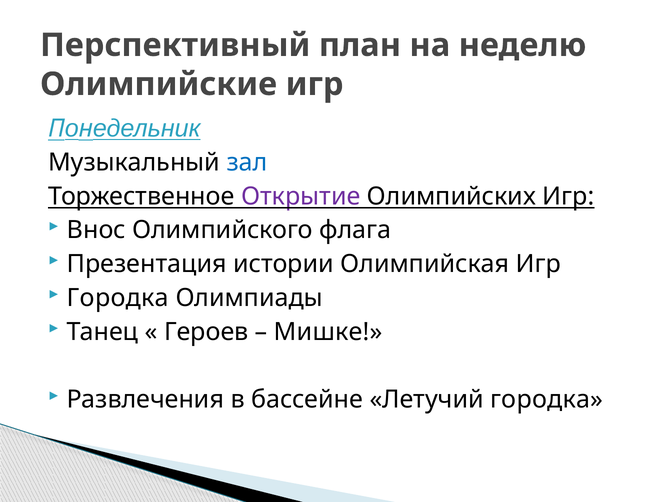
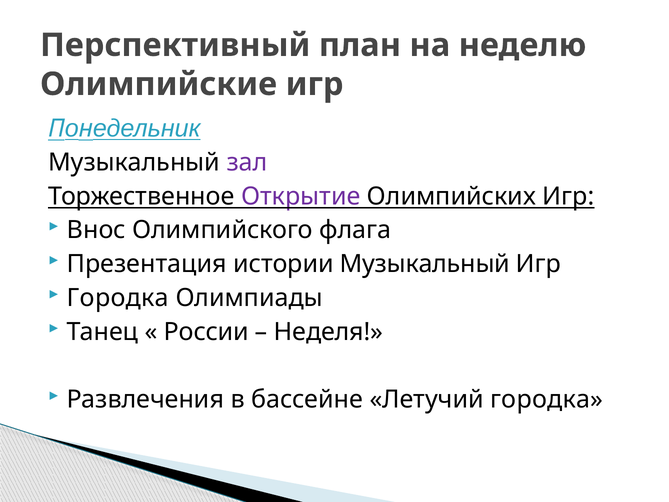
зал colour: blue -> purple (247, 162)
истории Олимпийская: Олимпийская -> Музыкальный (425, 264)
Героев: Героев -> России (206, 332)
Мишке: Мишке -> Неделя (328, 332)
